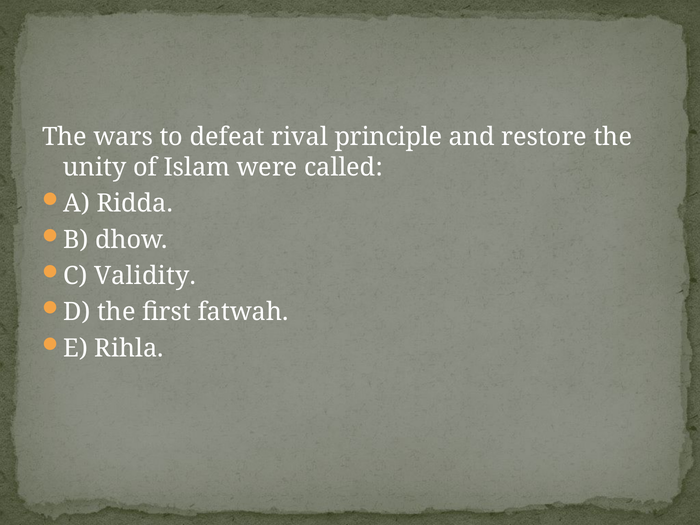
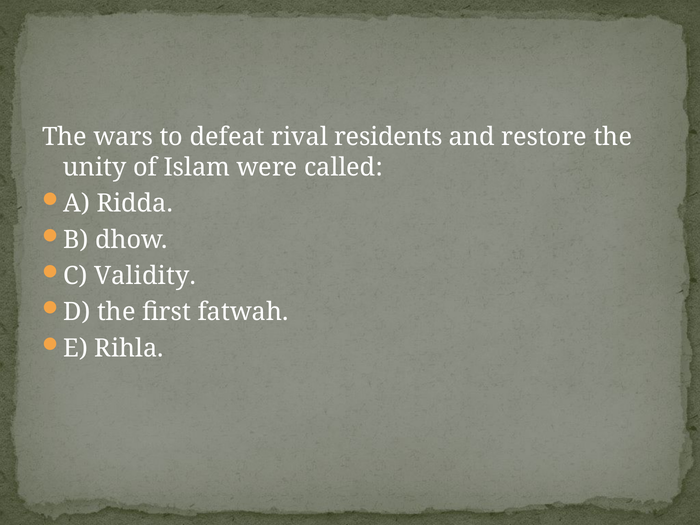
principle: principle -> residents (388, 137)
